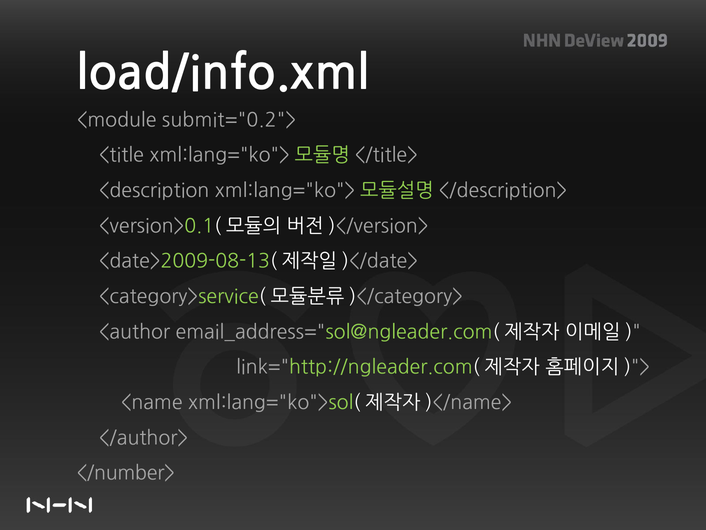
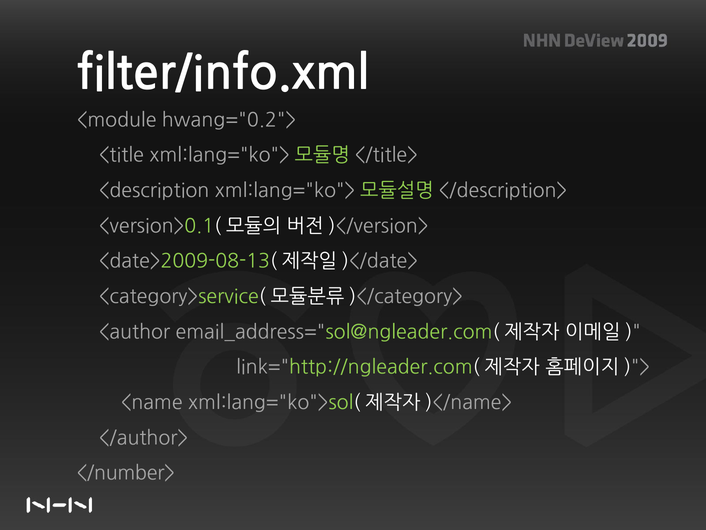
load/info.xml: load/info.xml -> filter/info.xml (223, 74)
submit="0.2">: submit="0.2"> -> hwang="0.2"> (229, 120)
